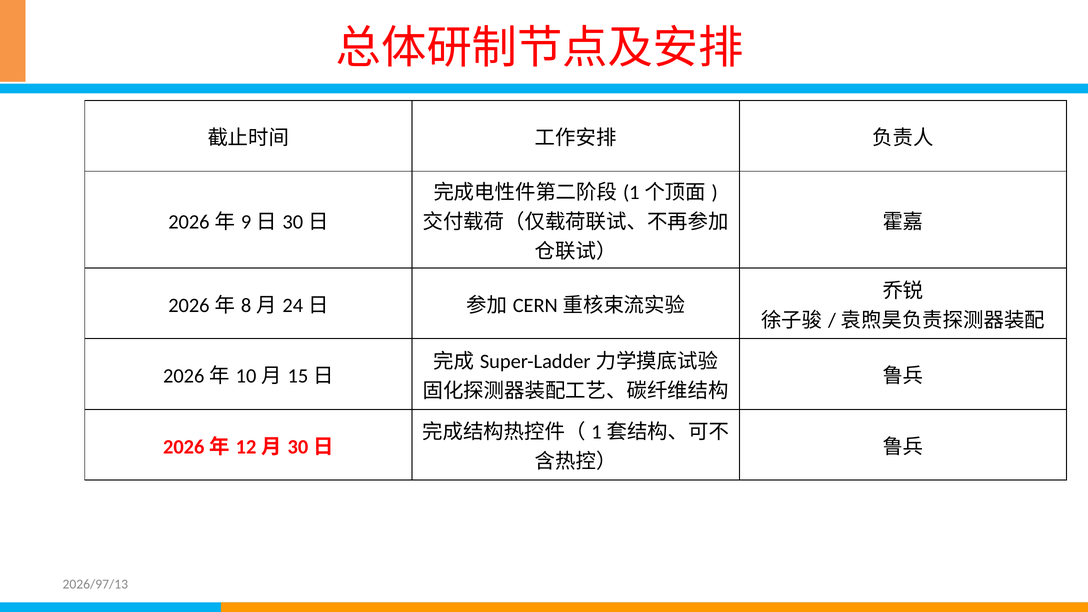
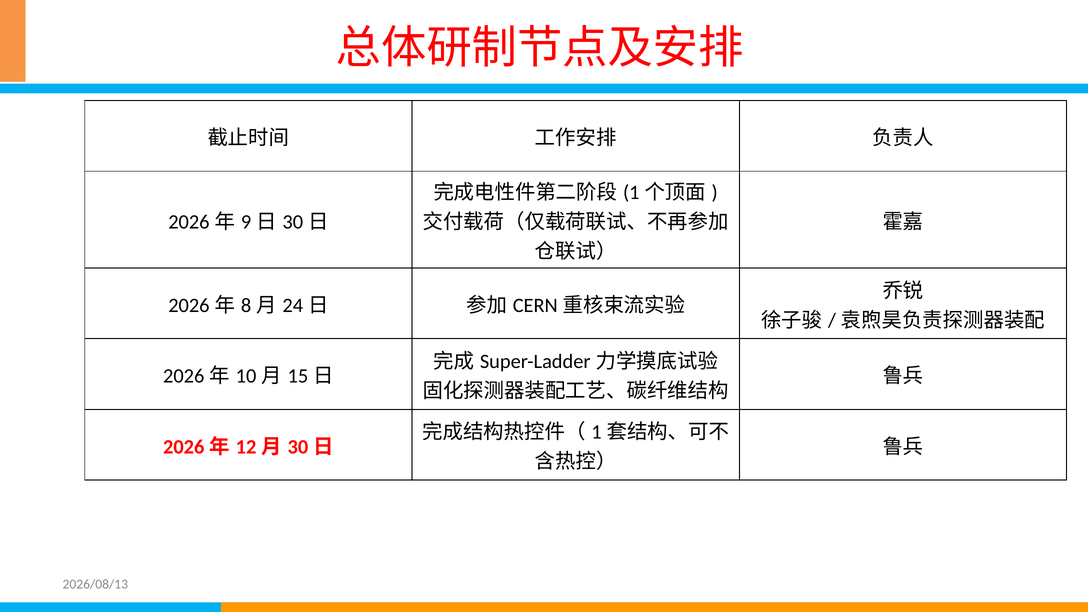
2026/97/13: 2026/97/13 -> 2026/08/13 (95, 584)
